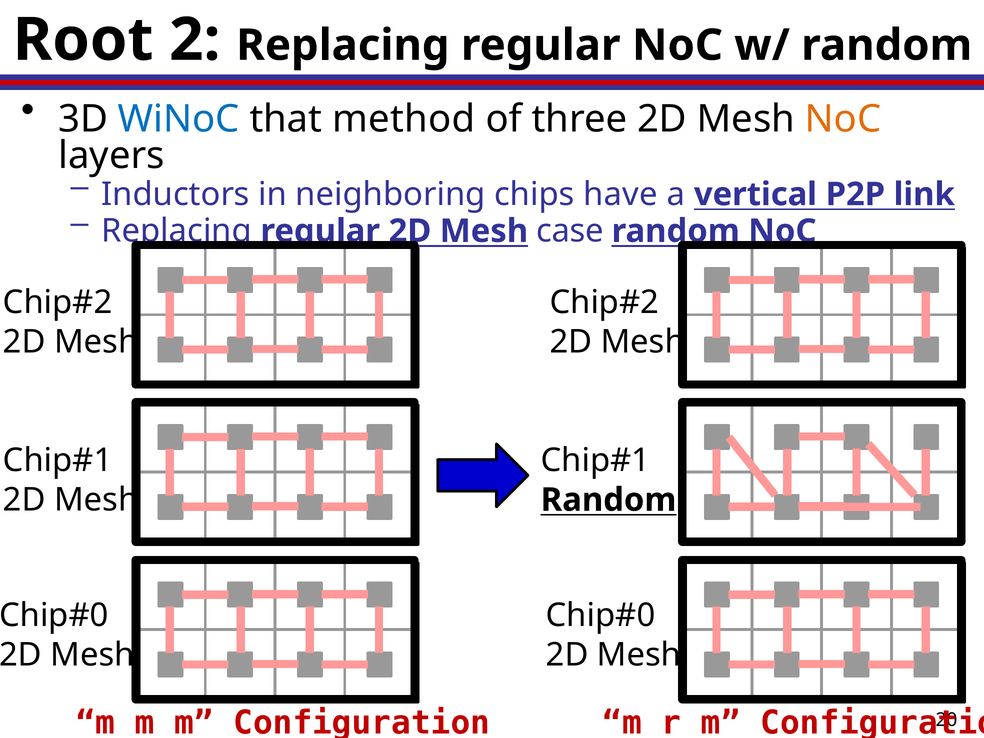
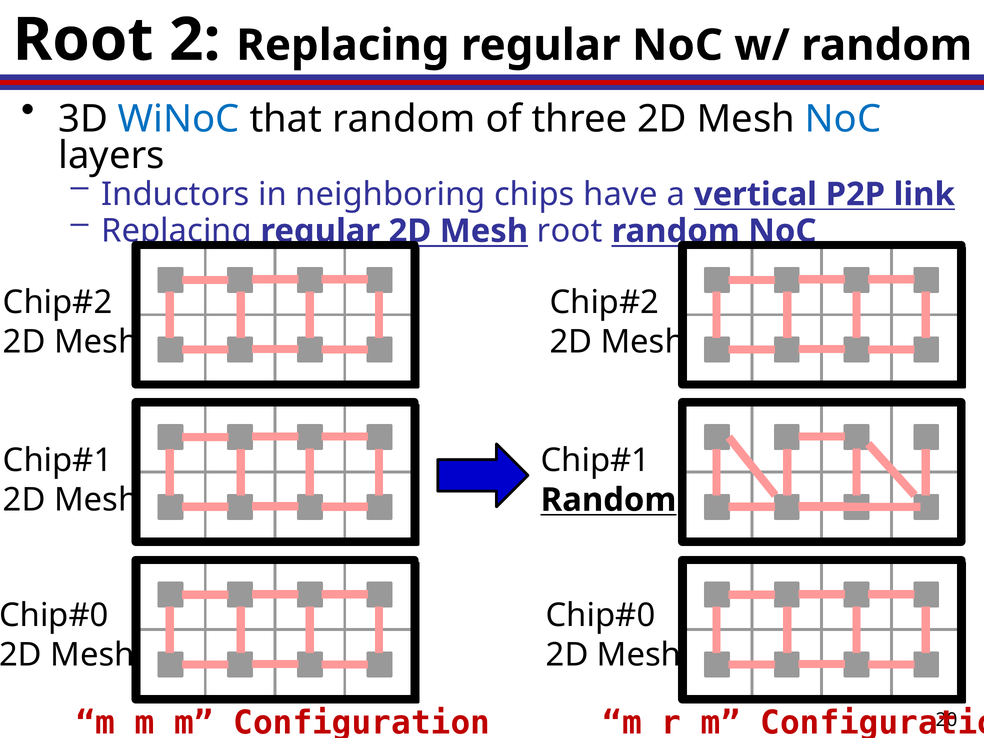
that method: method -> random (404, 119)
NoC colour: orange -> blue (843, 119)
Mesh case: case -> root (570, 231)
